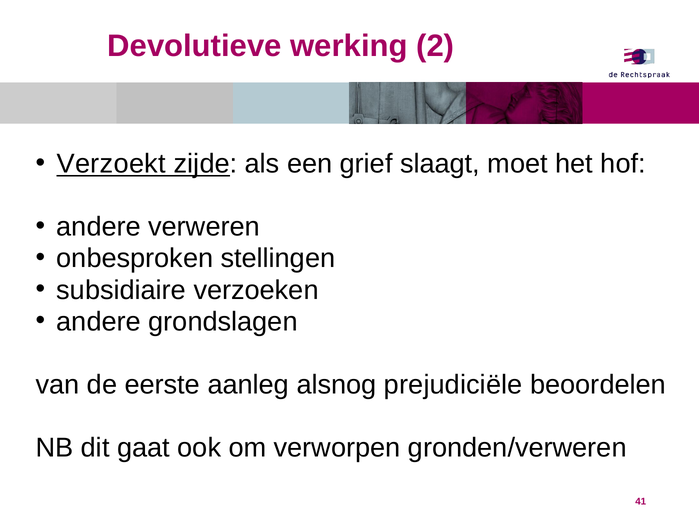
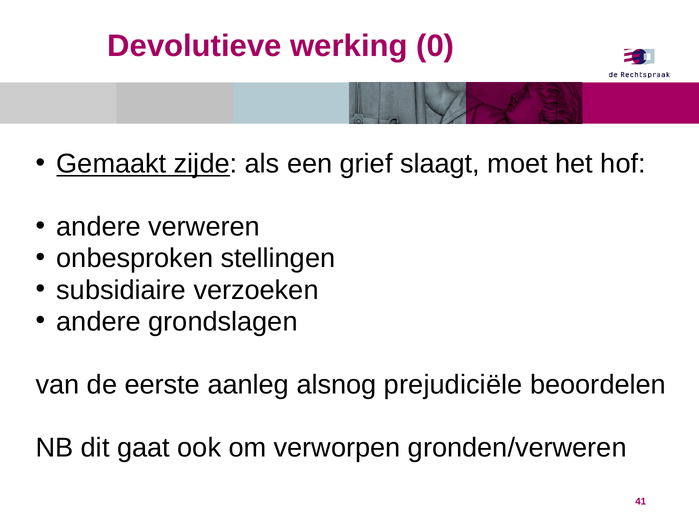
2: 2 -> 0 (435, 46)
Verzoekt: Verzoekt -> Gemaakt (111, 164)
